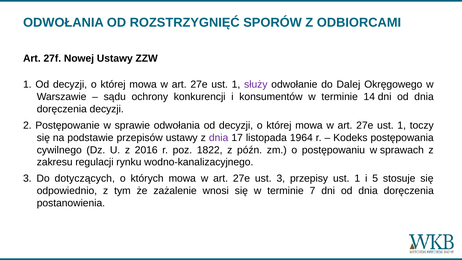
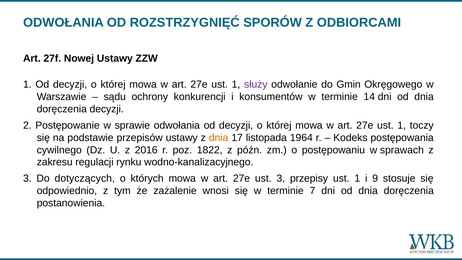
Dalej: Dalej -> Gmin (349, 85)
dnia colour: purple -> orange (219, 138)
5: 5 -> 9 (375, 178)
